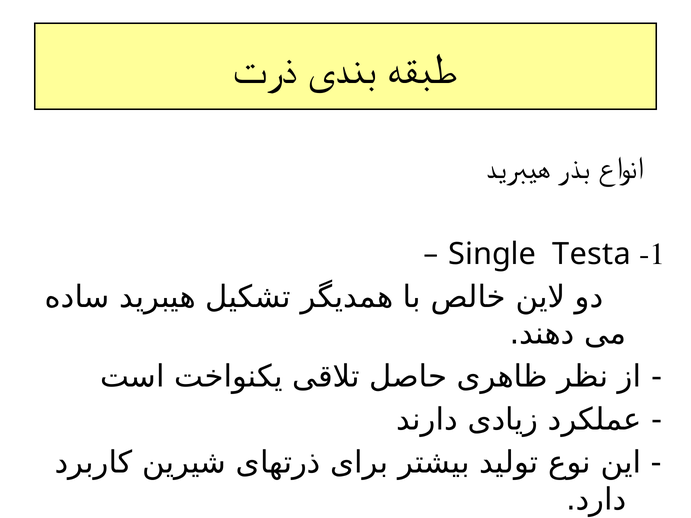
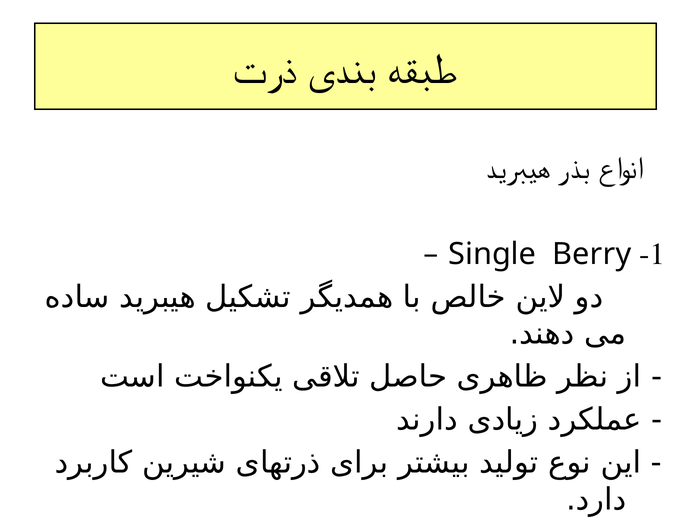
Testa: Testa -> Berry (592, 254)
